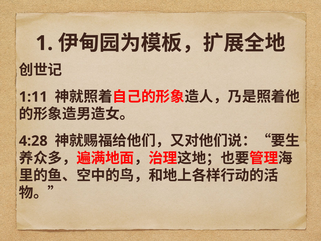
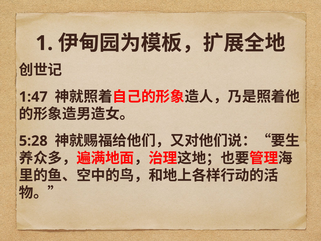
1:11: 1:11 -> 1:47 (33, 97)
4:28: 4:28 -> 5:28 (33, 141)
